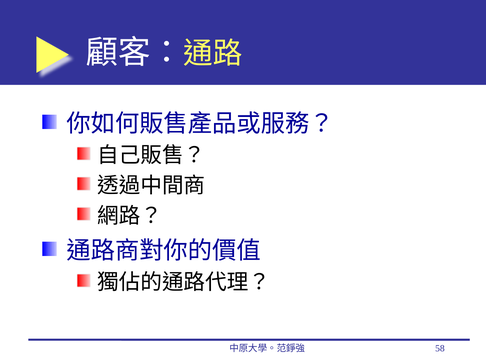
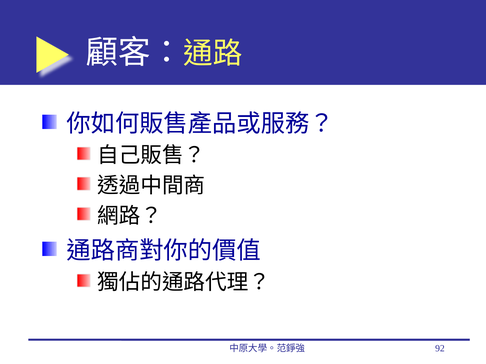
58: 58 -> 92 (440, 349)
